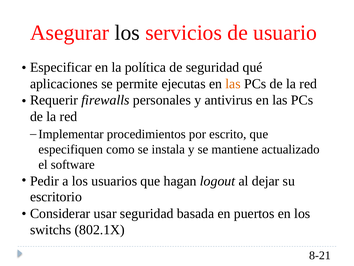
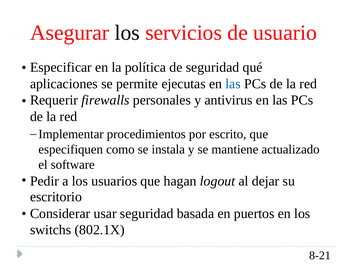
las colour: orange -> blue (233, 84)
